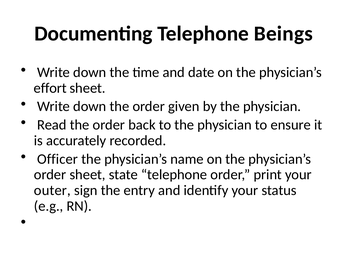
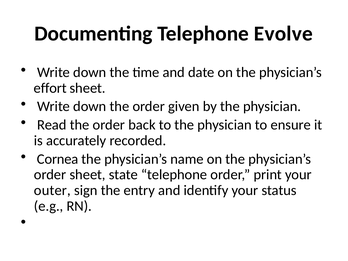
Beings: Beings -> Evolve (283, 34)
Officer: Officer -> Cornea (58, 159)
